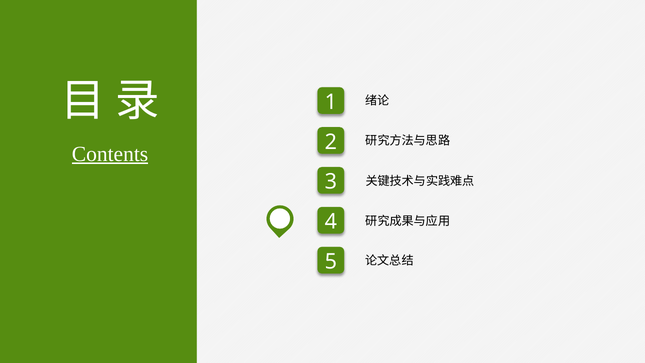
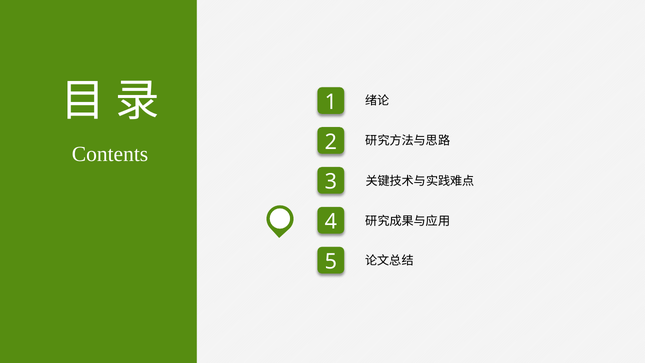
Contents underline: present -> none (110, 154)
